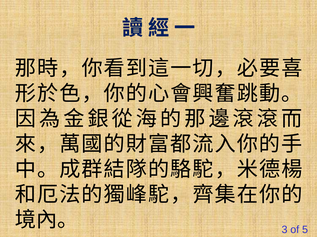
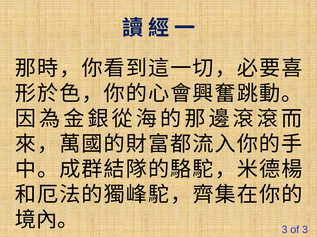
of 5: 5 -> 3 (305, 230)
